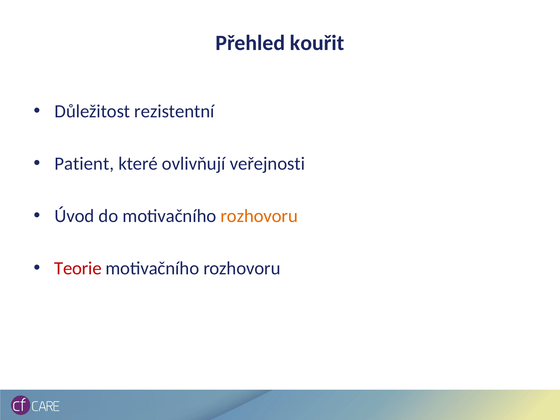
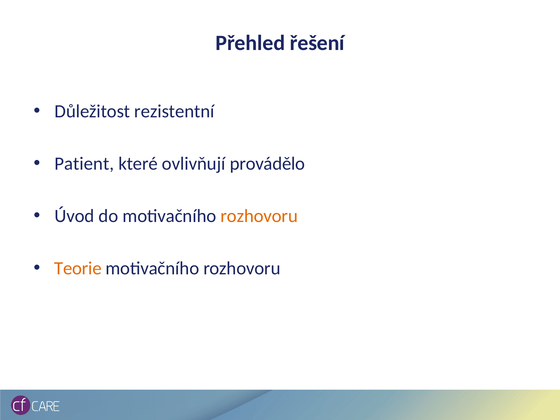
kouřit: kouřit -> řešení (317, 43)
veřejnosti: veřejnosti -> provádělo (267, 164)
Teorie colour: red -> orange (78, 268)
